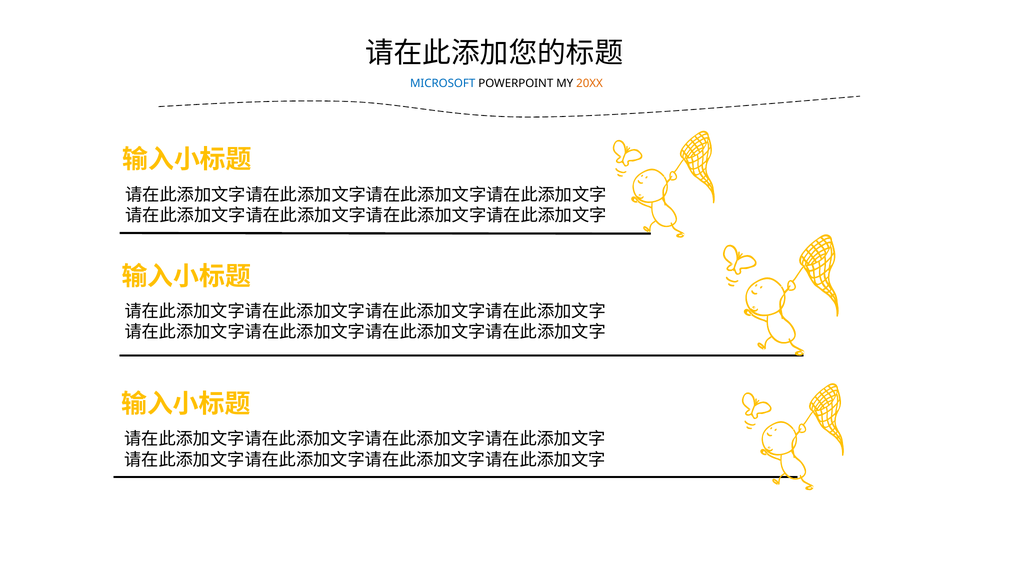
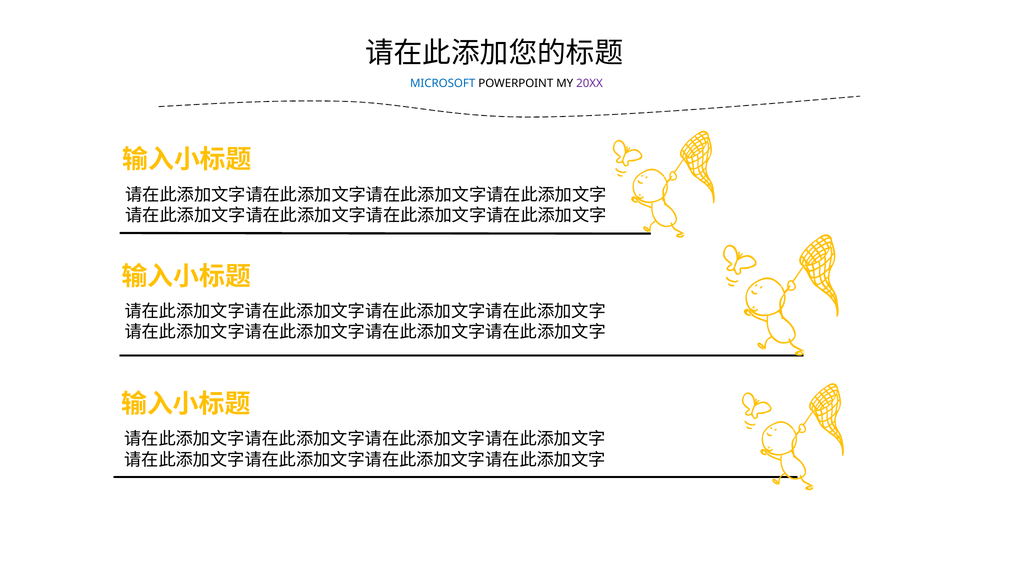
20XX colour: orange -> purple (590, 83)
